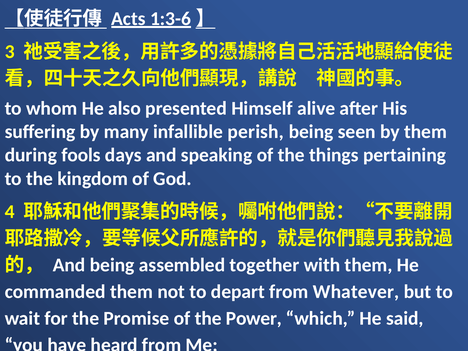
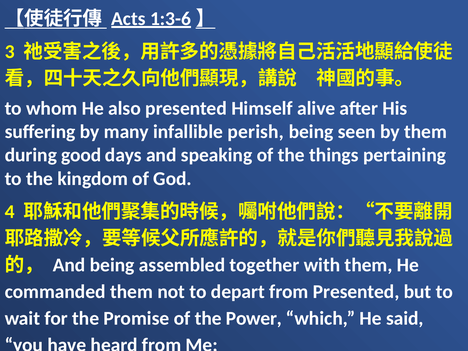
fools: fools -> good (81, 155)
from Whatever: Whatever -> Presented (356, 292)
